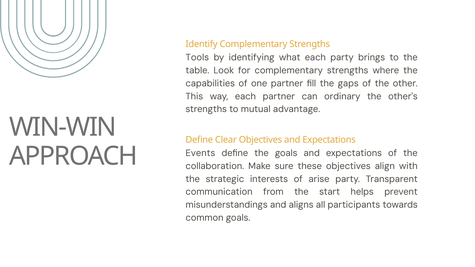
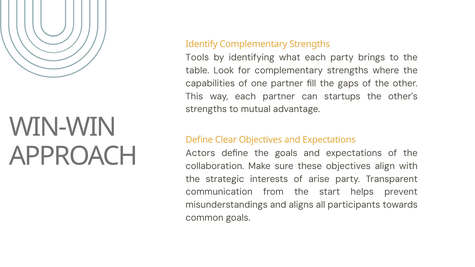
ordinary: ordinary -> startups (342, 96)
Events: Events -> Actors (200, 153)
